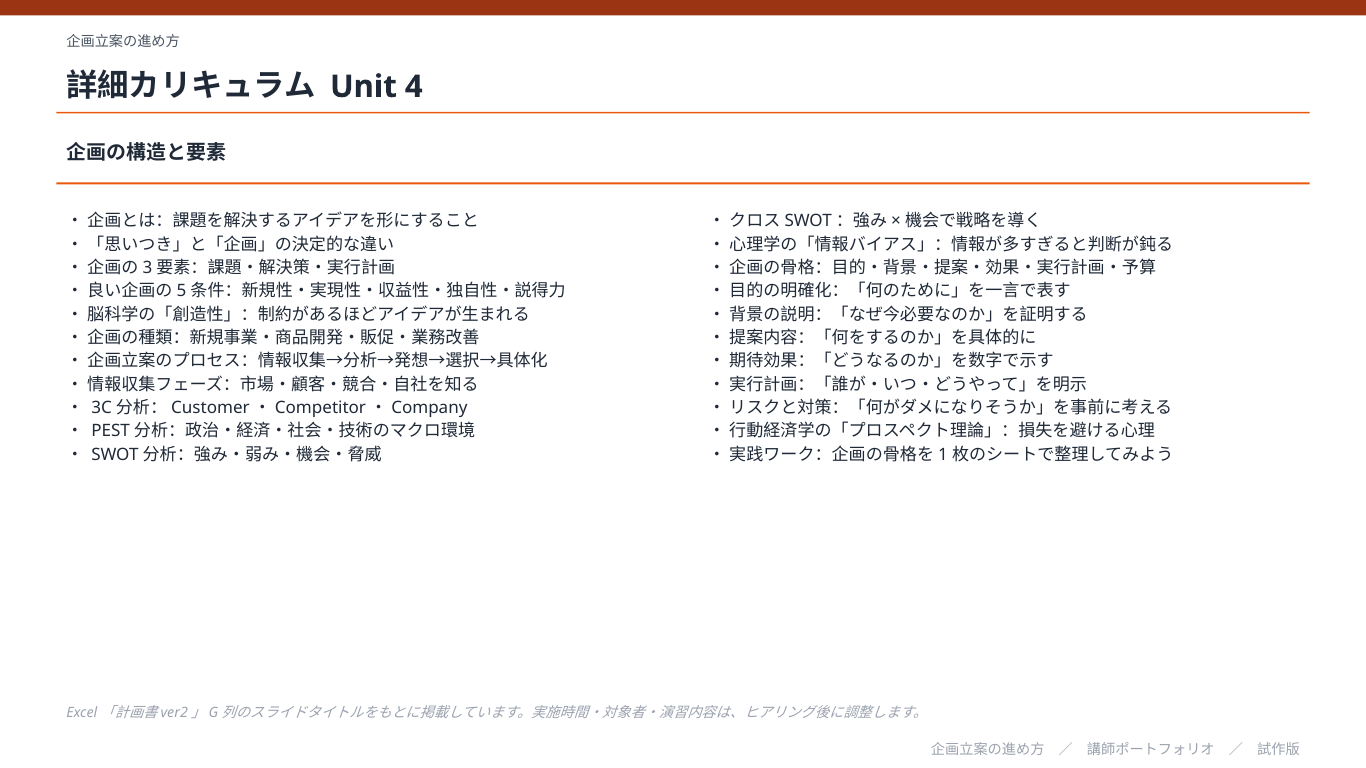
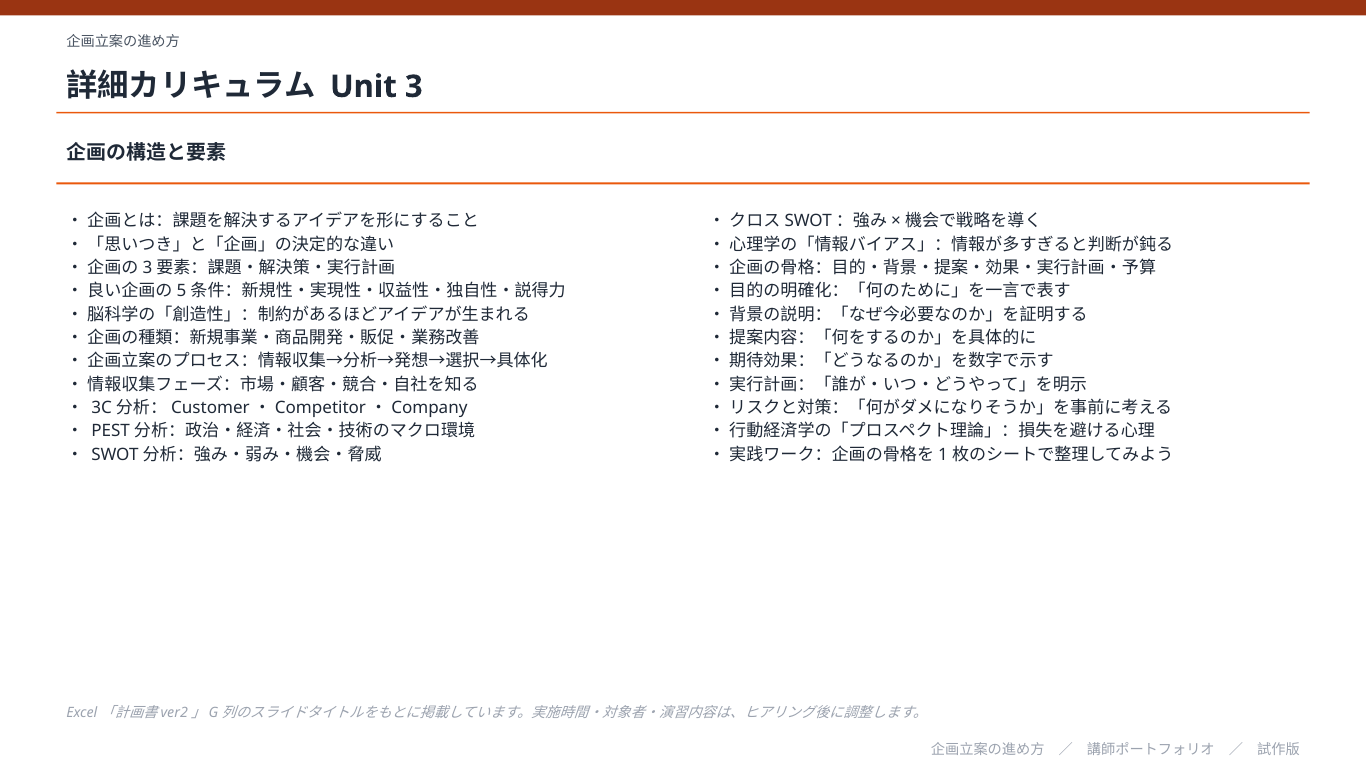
4: 4 -> 3 (414, 87)
